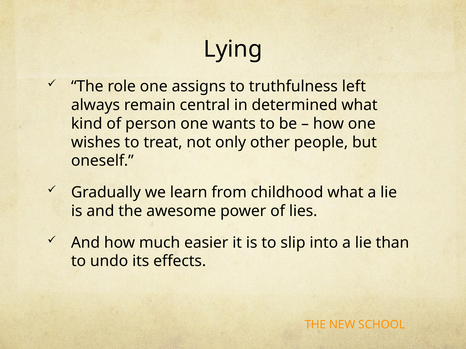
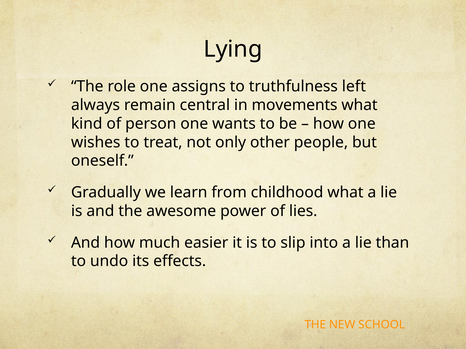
determined: determined -> movements (295, 105)
